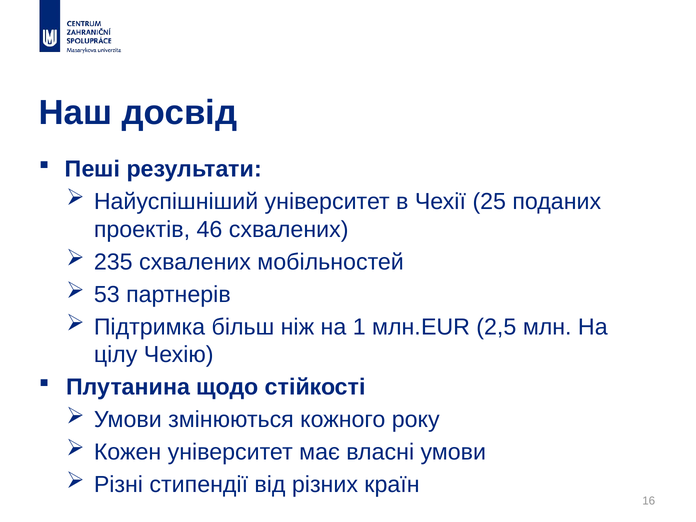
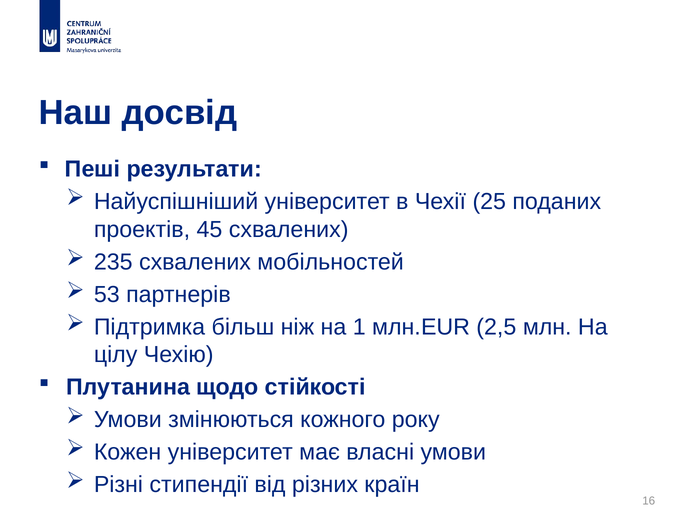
46: 46 -> 45 (209, 229)
